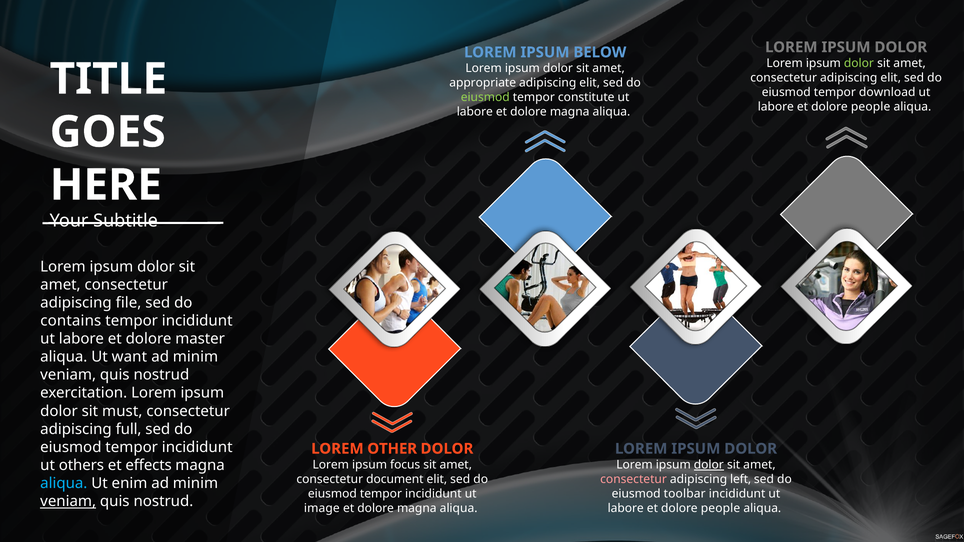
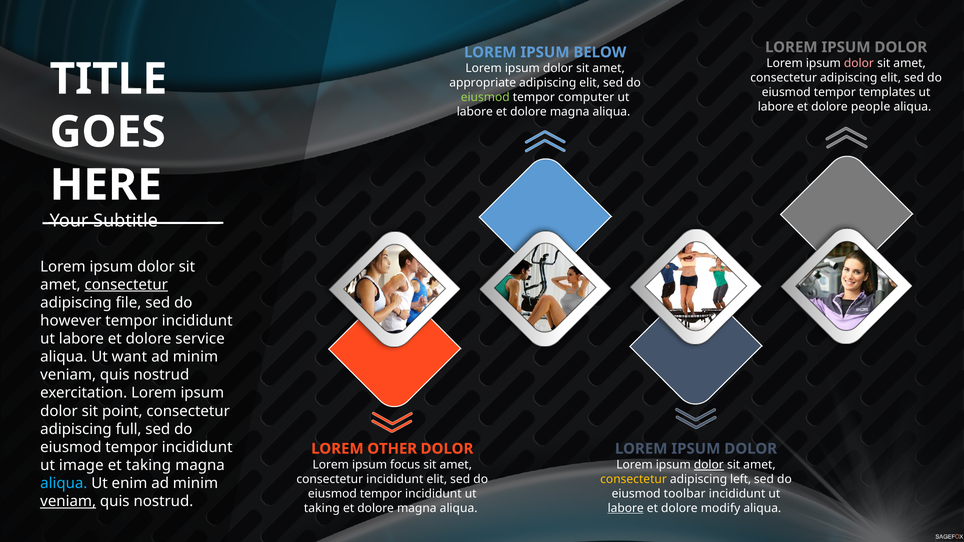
dolor colour: light green -> pink (859, 63)
download: download -> templates (887, 92)
constitute: constitute -> computer (586, 97)
consectetur underline: none -> present (126, 285)
contains: contains -> however (71, 321)
master: master -> service (200, 339)
must: must -> point (122, 411)
others: others -> image (81, 465)
et effects: effects -> taking (148, 465)
consectetur document: document -> incididunt (395, 479)
consectetur colour: pink -> yellow (634, 479)
image: image -> taking (322, 508)
labore underline: none -> present (626, 508)
people: people -> modify (721, 508)
